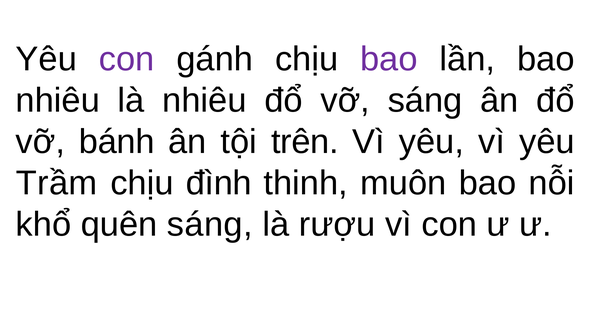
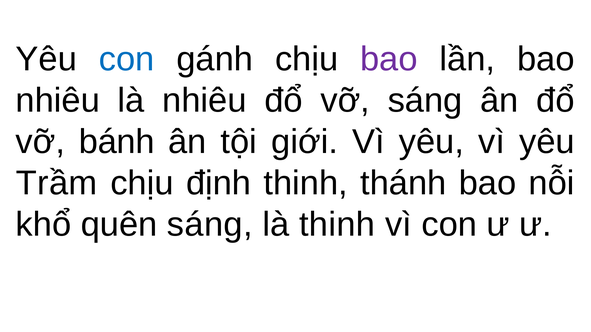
con colour: purple -> blue (127, 59)
trên: trên -> giới (305, 142)
đình: đình -> định (219, 183)
muôn: muôn -> thánh (403, 183)
là rượu: rượu -> thinh (337, 225)
